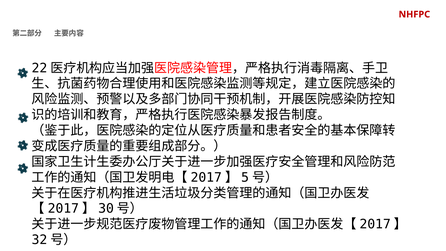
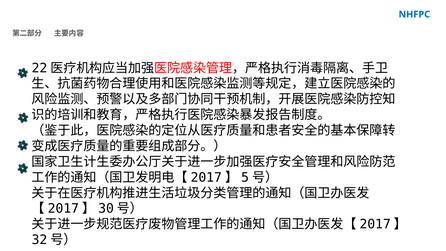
NHFPC colour: red -> blue (414, 14)
